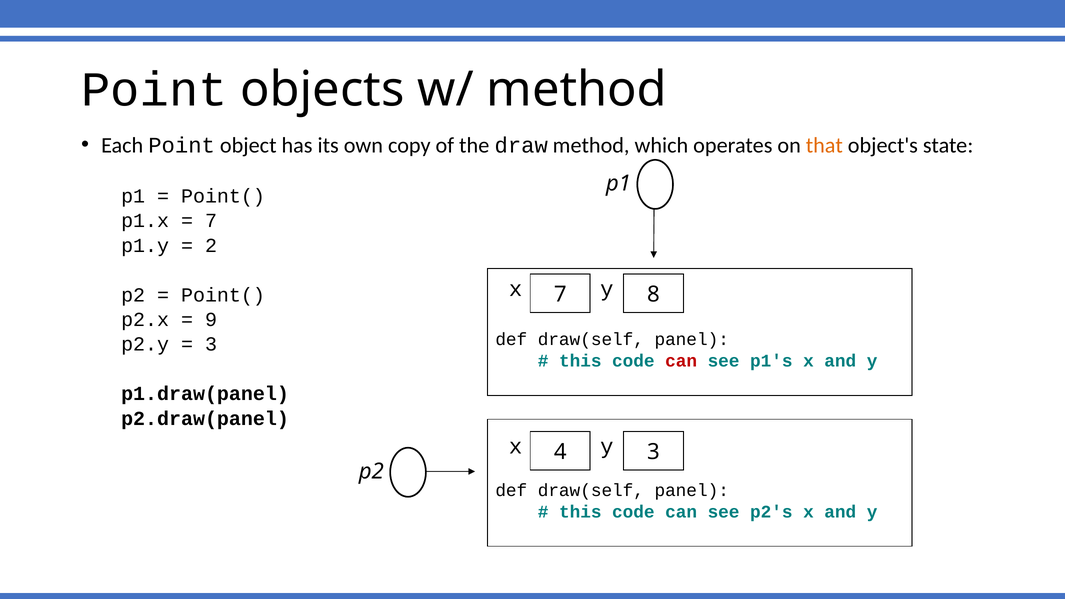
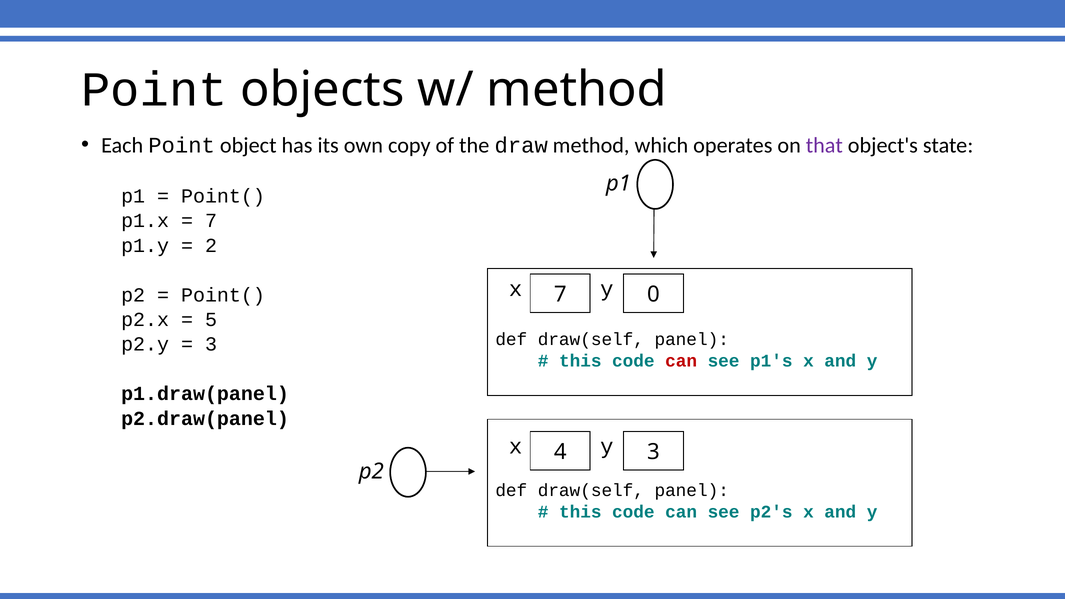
that colour: orange -> purple (824, 145)
8: 8 -> 0 (653, 295)
9: 9 -> 5 (211, 320)
